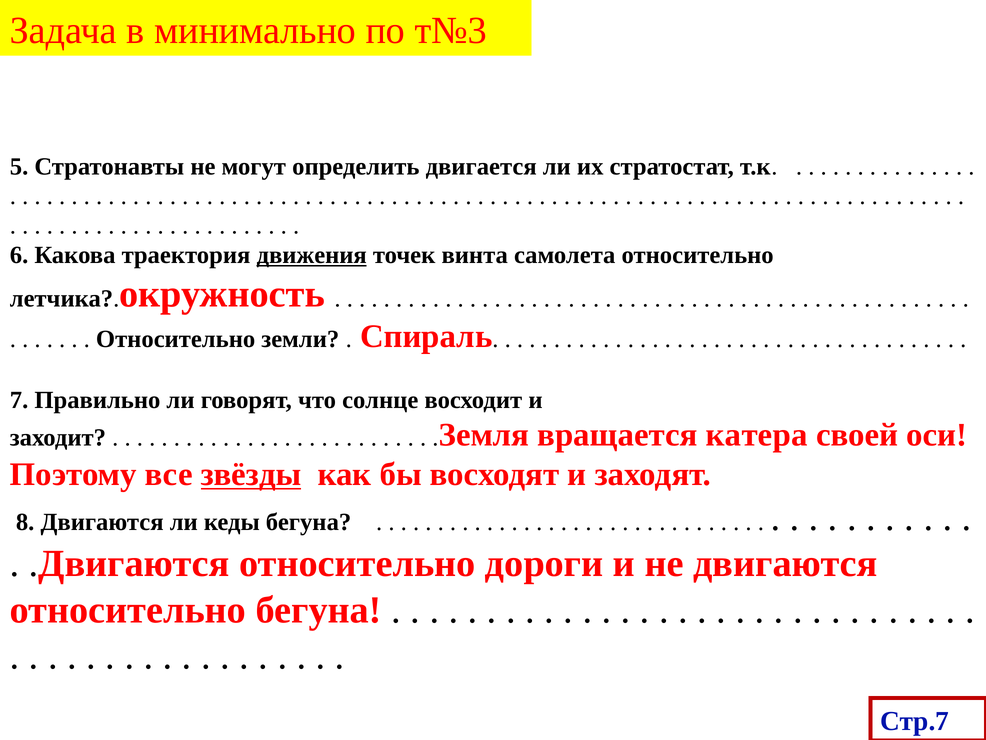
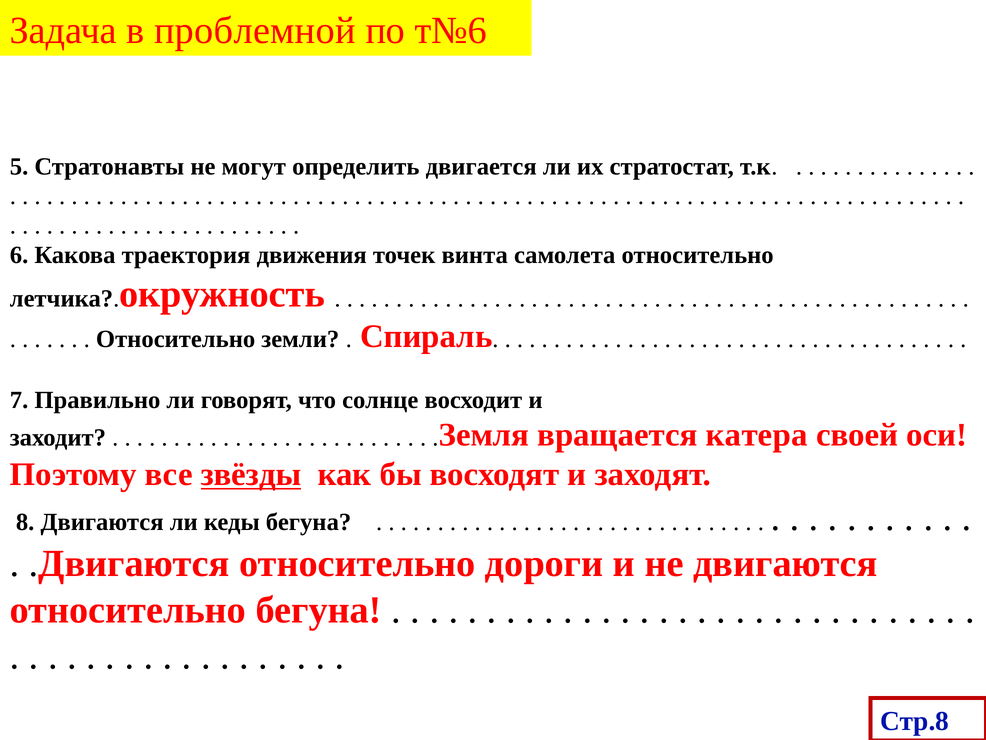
минимально: минимально -> проблемной (255, 31)
т№3: т№3 -> т№6 (451, 31)
движения underline: present -> none (312, 255)
Стр.7: Стр.7 -> Стр.8 (915, 721)
